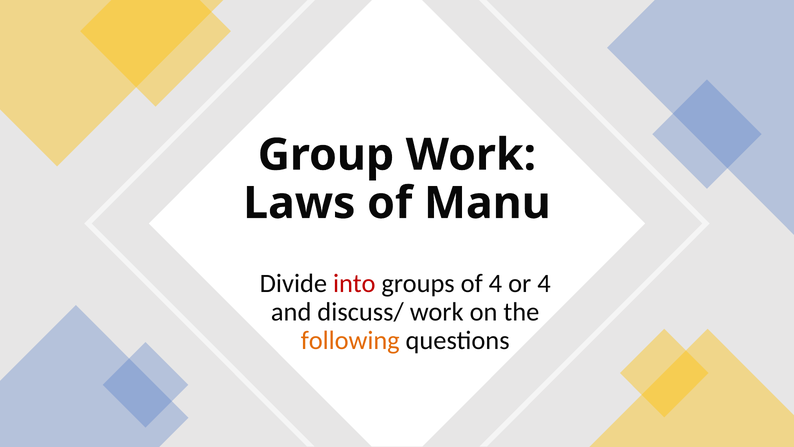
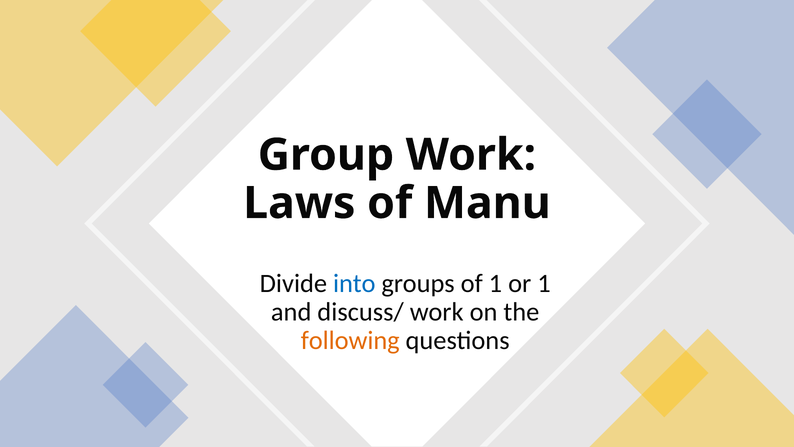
into colour: red -> blue (354, 283)
of 4: 4 -> 1 (495, 283)
or 4: 4 -> 1 (544, 283)
